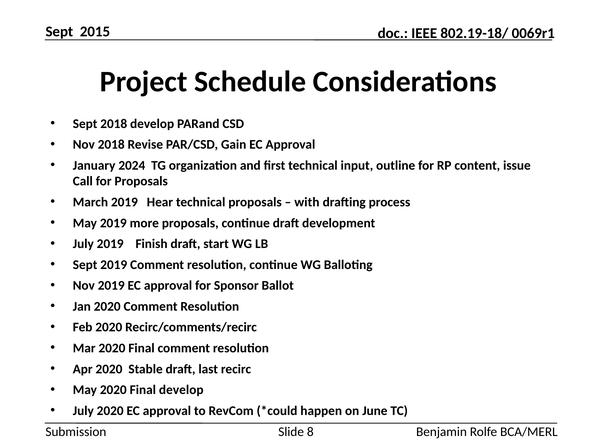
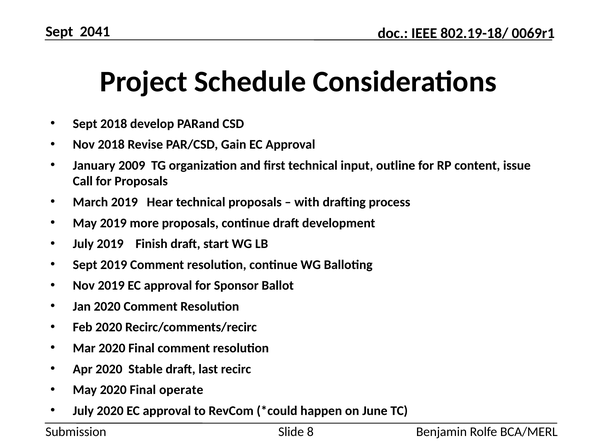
2015: 2015 -> 2041 (95, 32)
2024: 2024 -> 2009 (132, 165)
Final develop: develop -> operate (181, 390)
